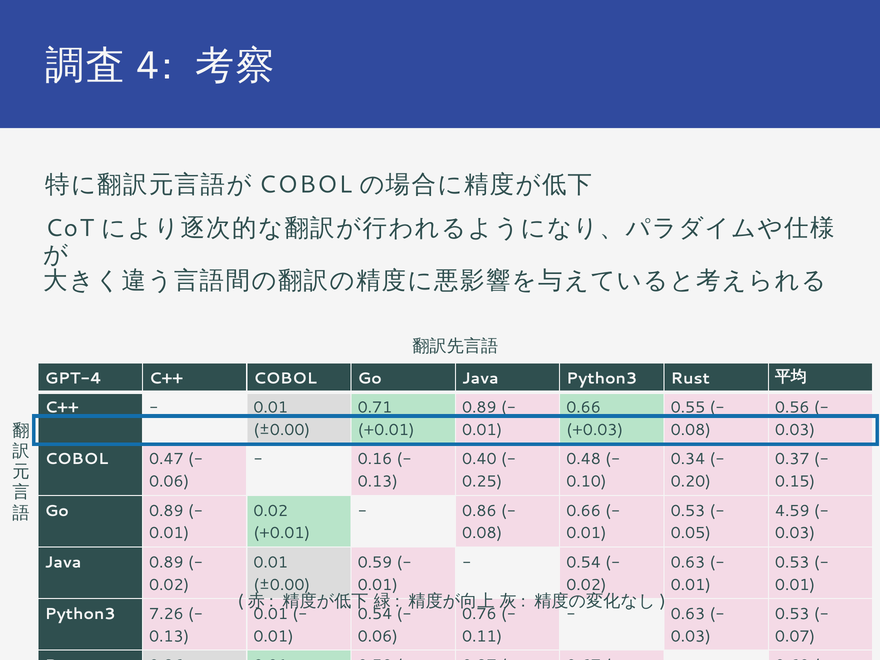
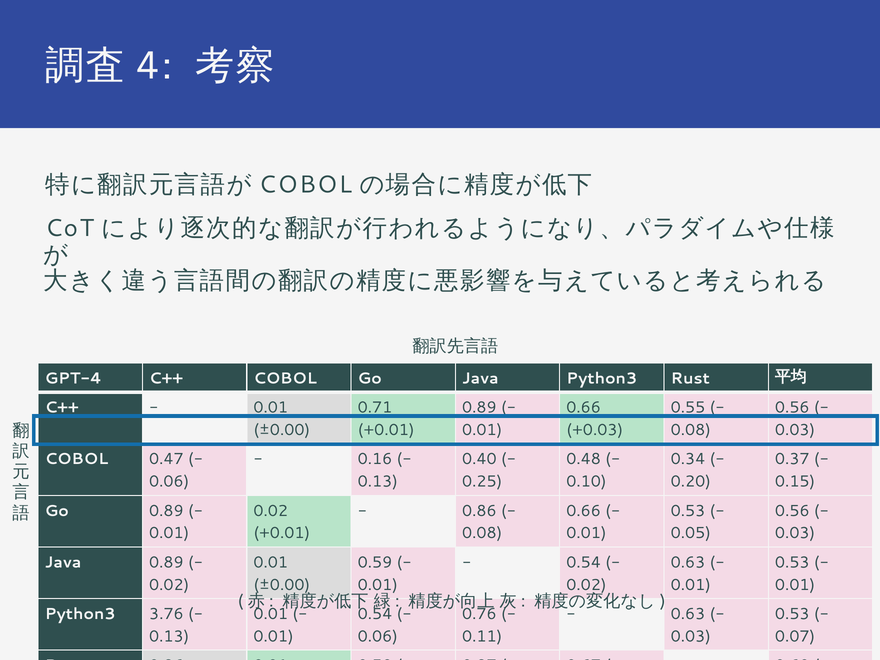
4.59: 4.59 -> 0.56 (792, 511)
7.26: 7.26 -> 3.76 (166, 614)
